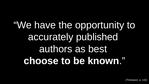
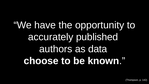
best: best -> data (98, 49)
